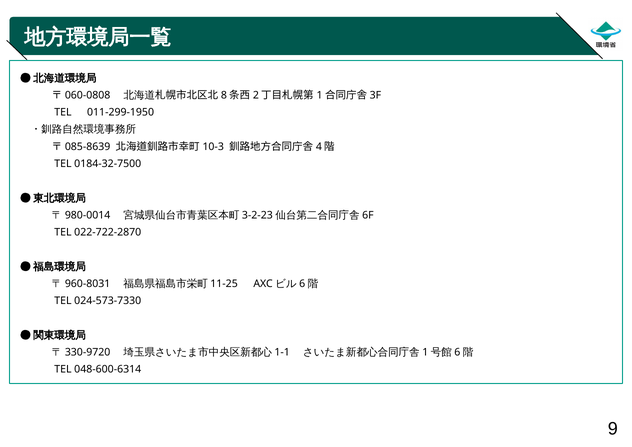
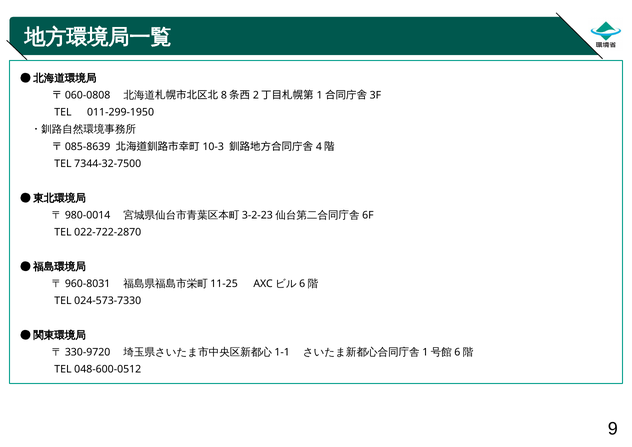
0184-32-7500: 0184-32-7500 -> 7344-32-7500 (108, 164)
048-600-6314: 048-600-6314 -> 048-600-0512 (108, 369)
